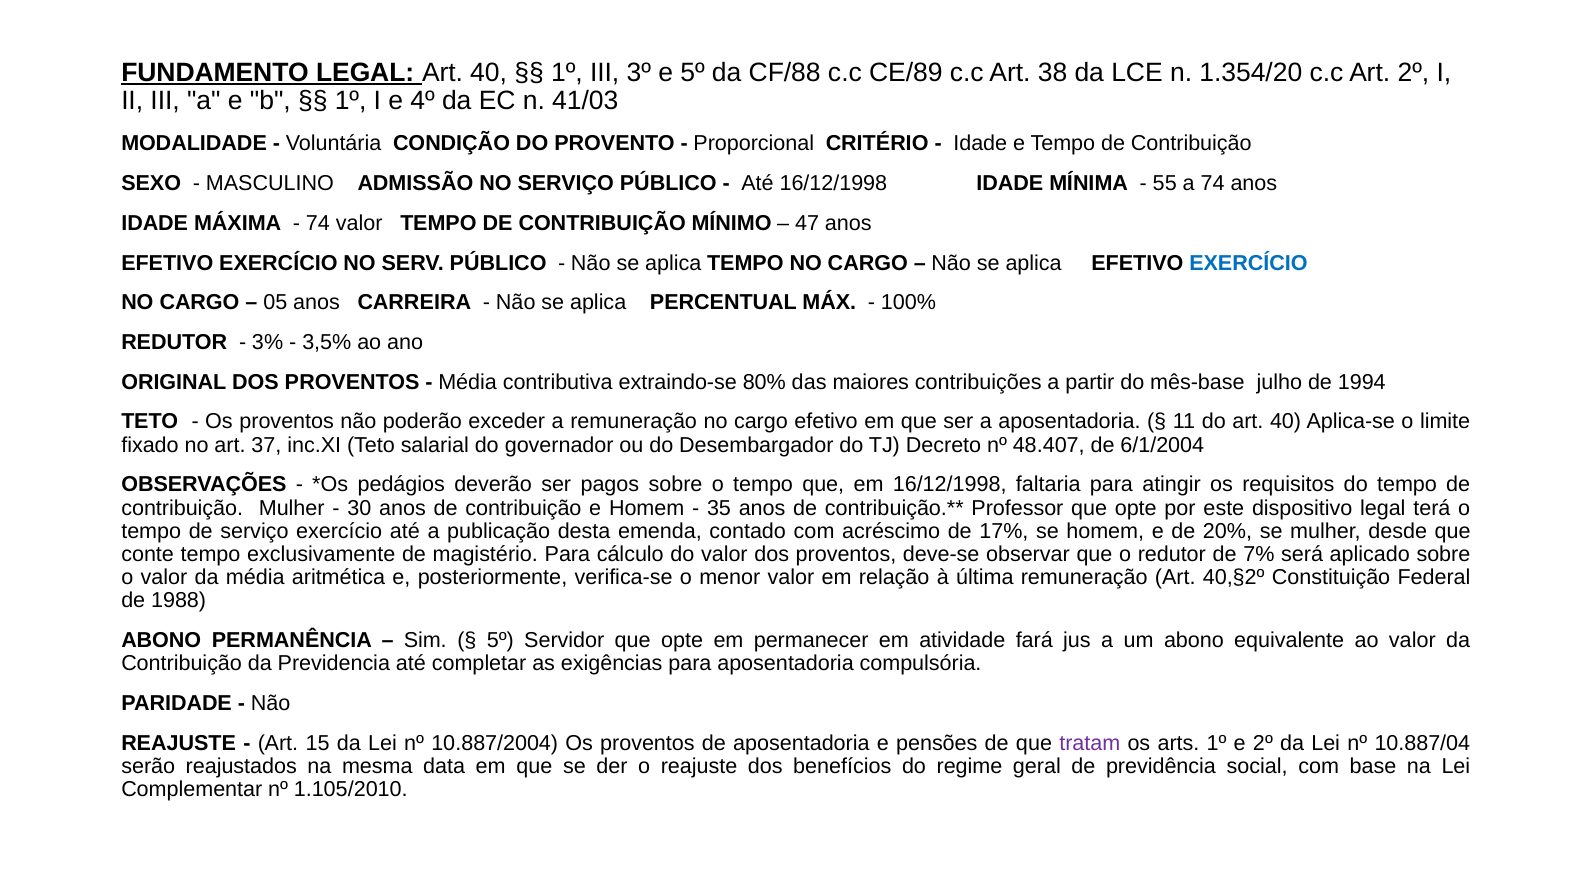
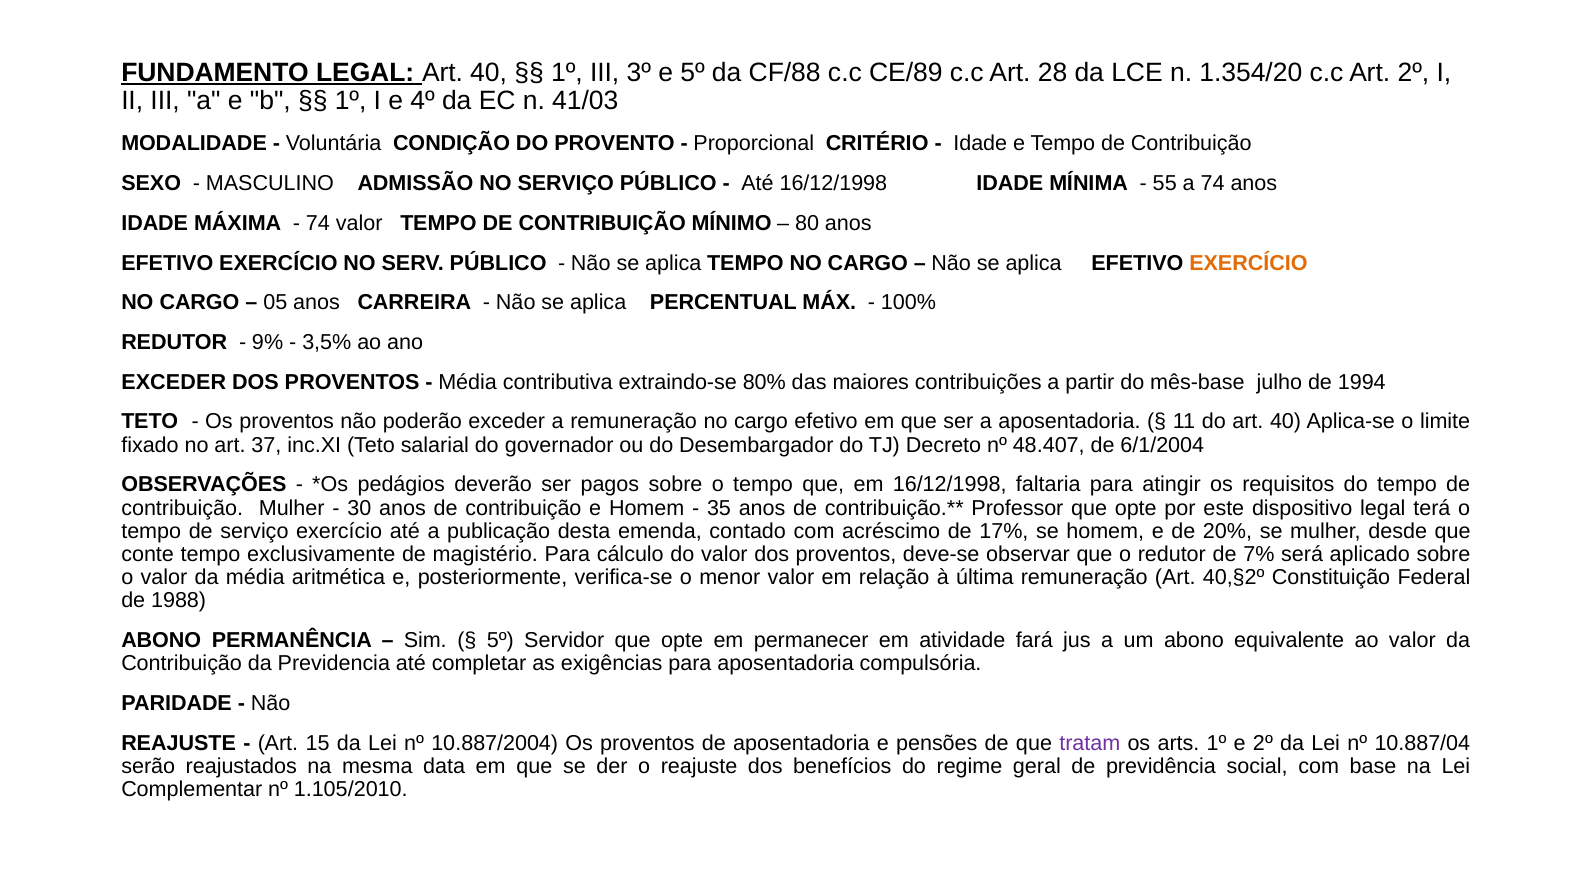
38: 38 -> 28 (1053, 72)
47: 47 -> 80 (807, 223)
EXERCÍCIO colour: blue -> orange (1248, 263)
3%: 3% -> 9% (268, 342)
ORIGINAL: ORIGINAL -> EXCEDER (174, 382)
